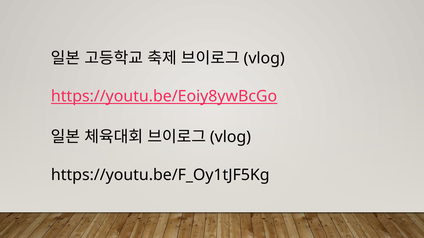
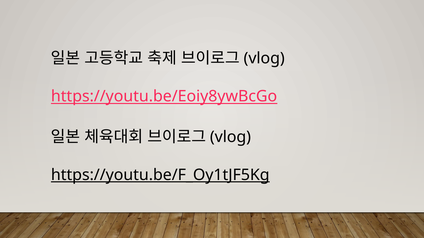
https://youtu.be/F_Oy1tJF5Kg underline: none -> present (160, 175)
